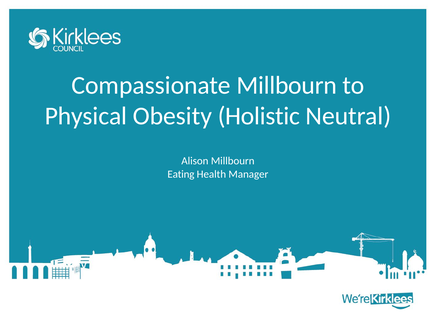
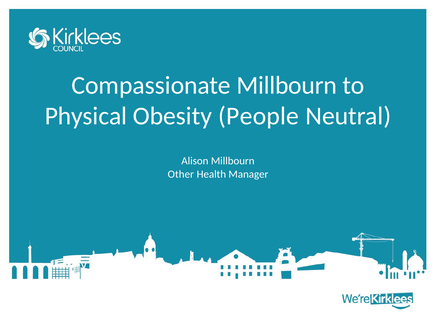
Holistic: Holistic -> People (259, 116)
Eating: Eating -> Other (181, 174)
